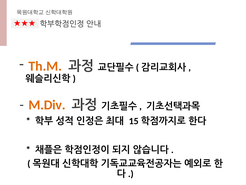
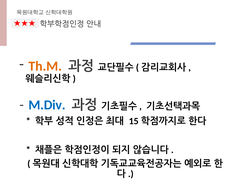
M.Div colour: orange -> blue (47, 105)
